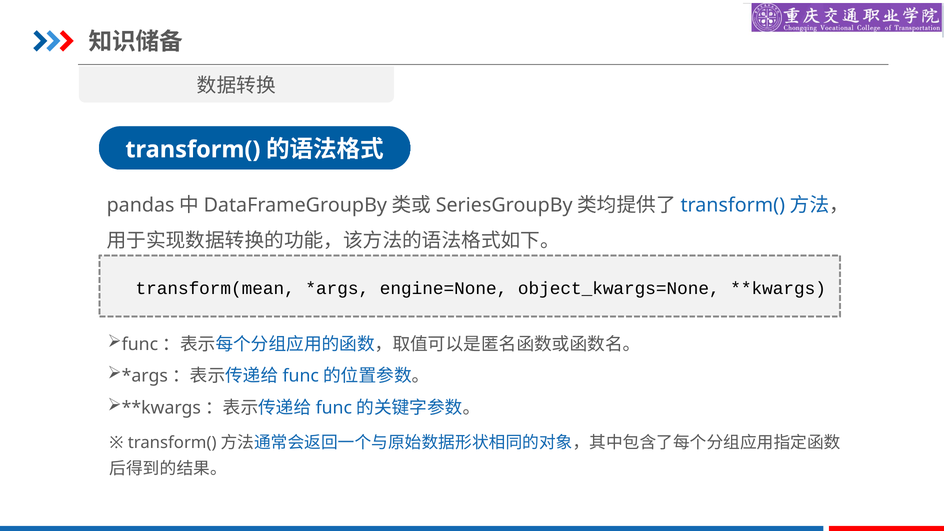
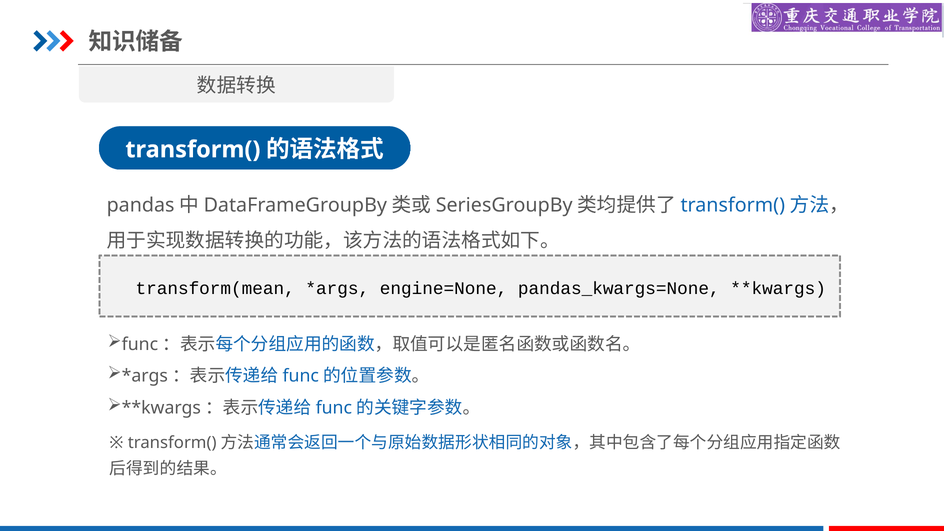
object_kwargs=None: object_kwargs=None -> pandas_kwargs=None (619, 289)
